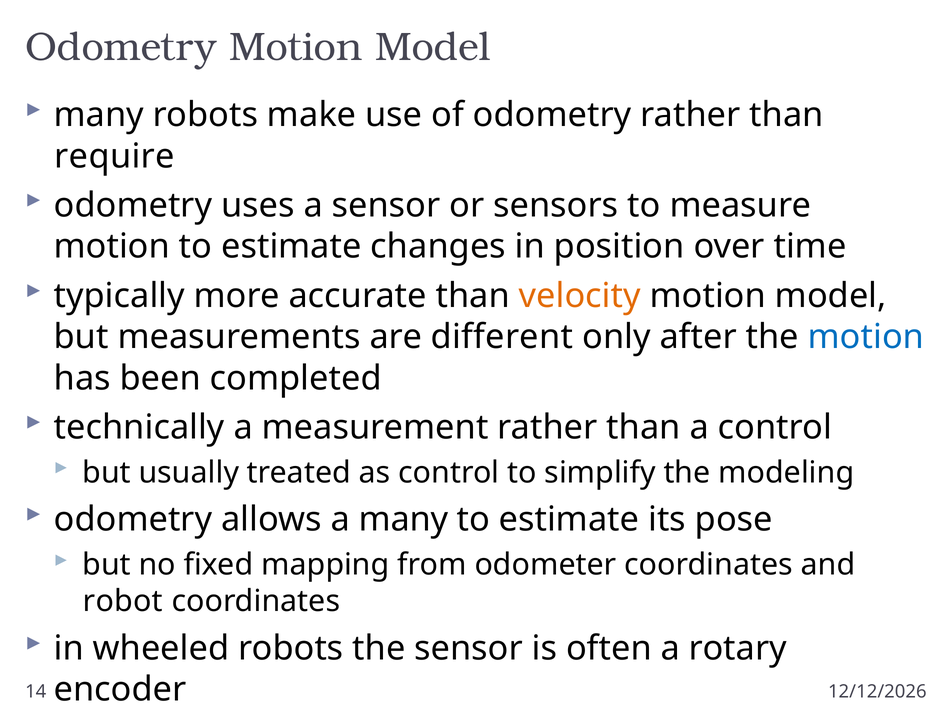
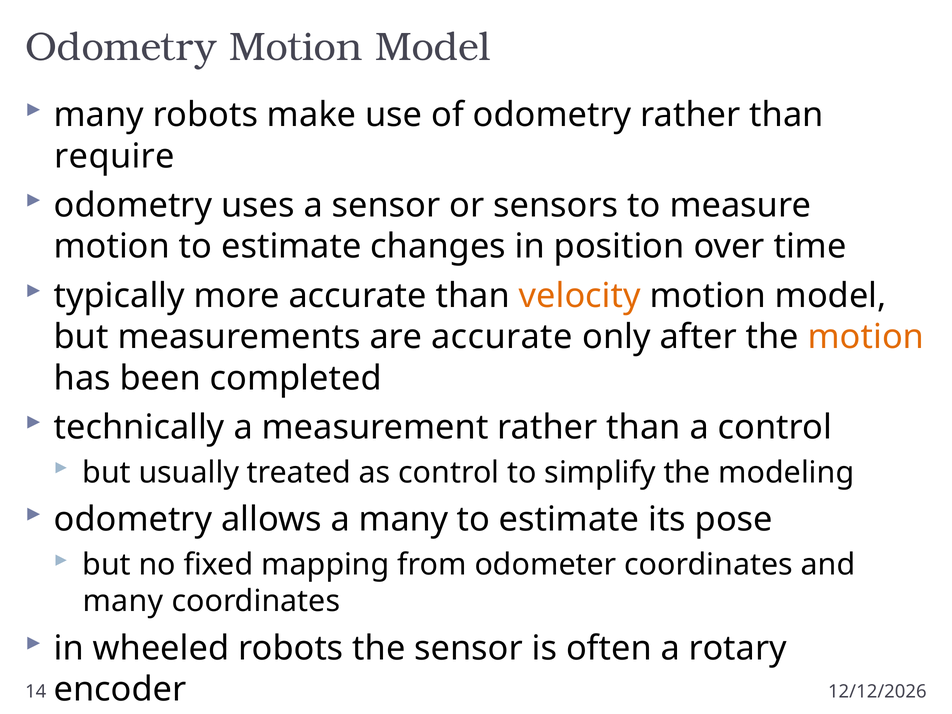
are different: different -> accurate (502, 337)
motion colour: blue -> orange (866, 337)
robot: robot -> many (123, 601)
